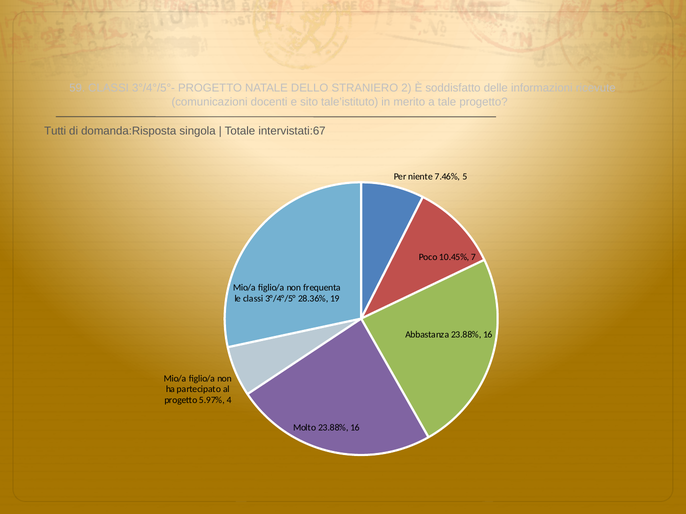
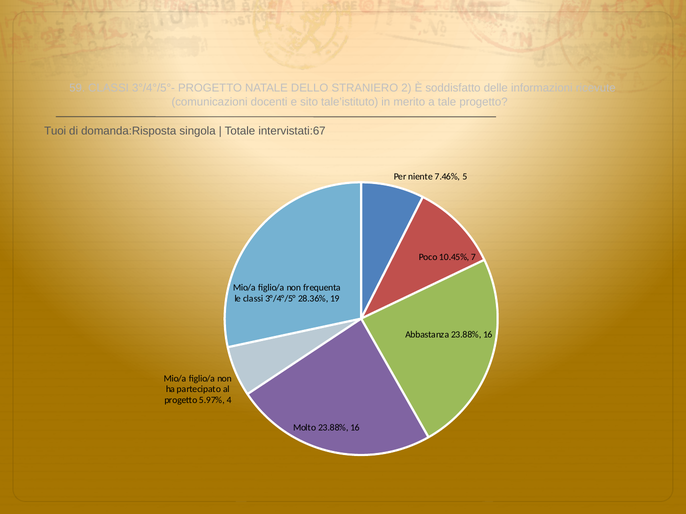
Tutti: Tutti -> Tuoi (55, 131)
